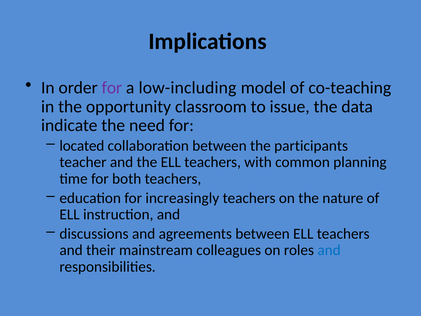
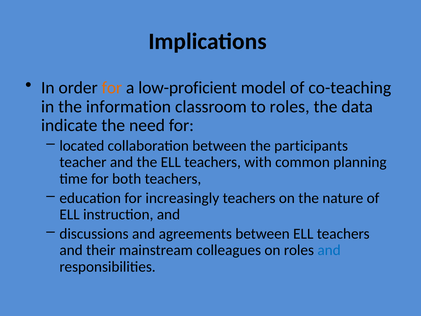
for colour: purple -> orange (112, 88)
low-including: low-including -> low-proficient (188, 88)
opportunity: opportunity -> information (129, 106)
to issue: issue -> roles (290, 106)
